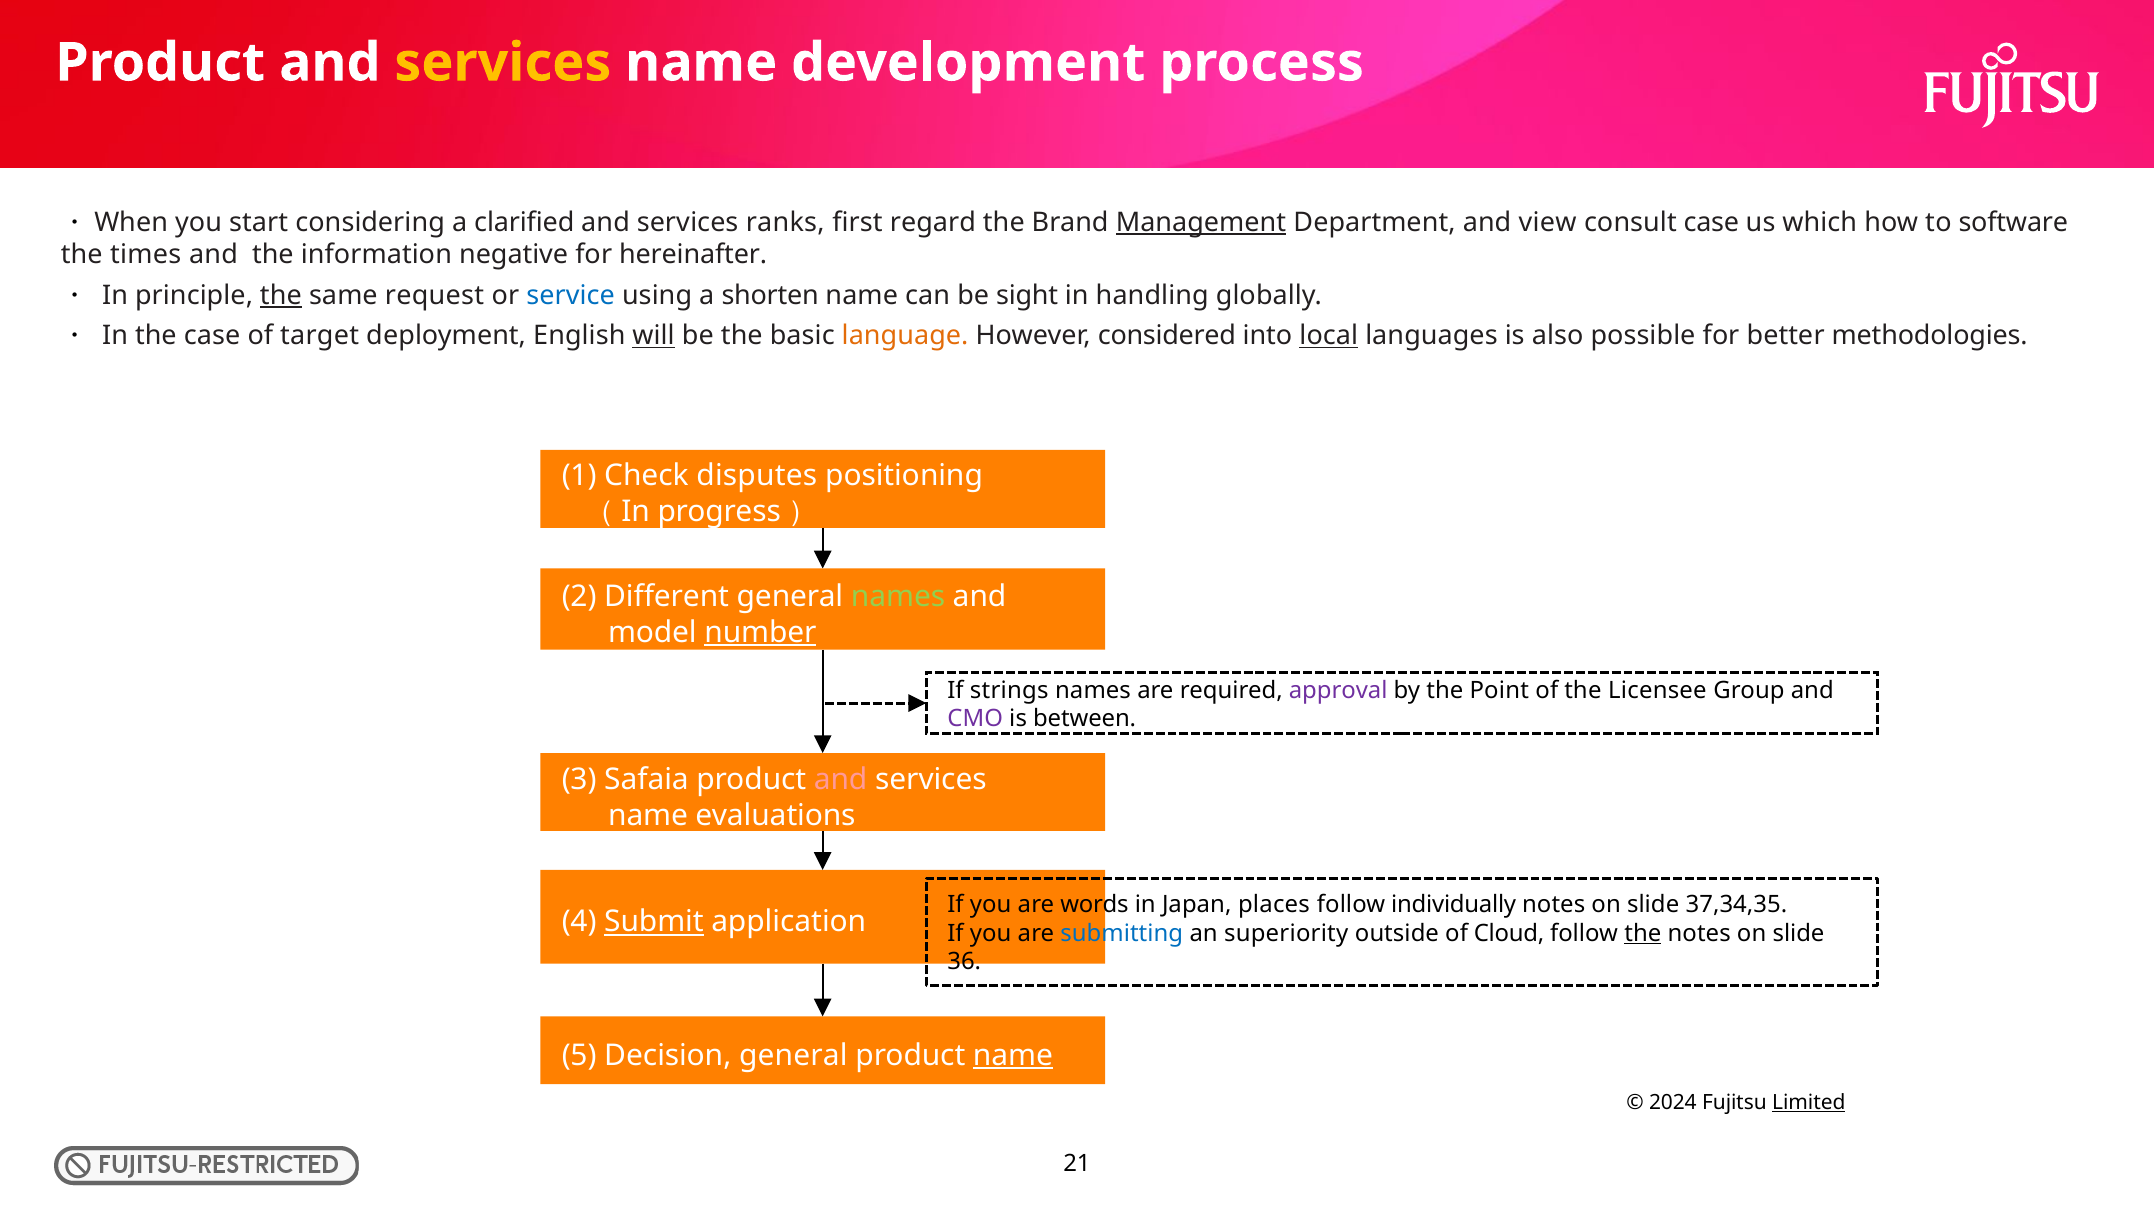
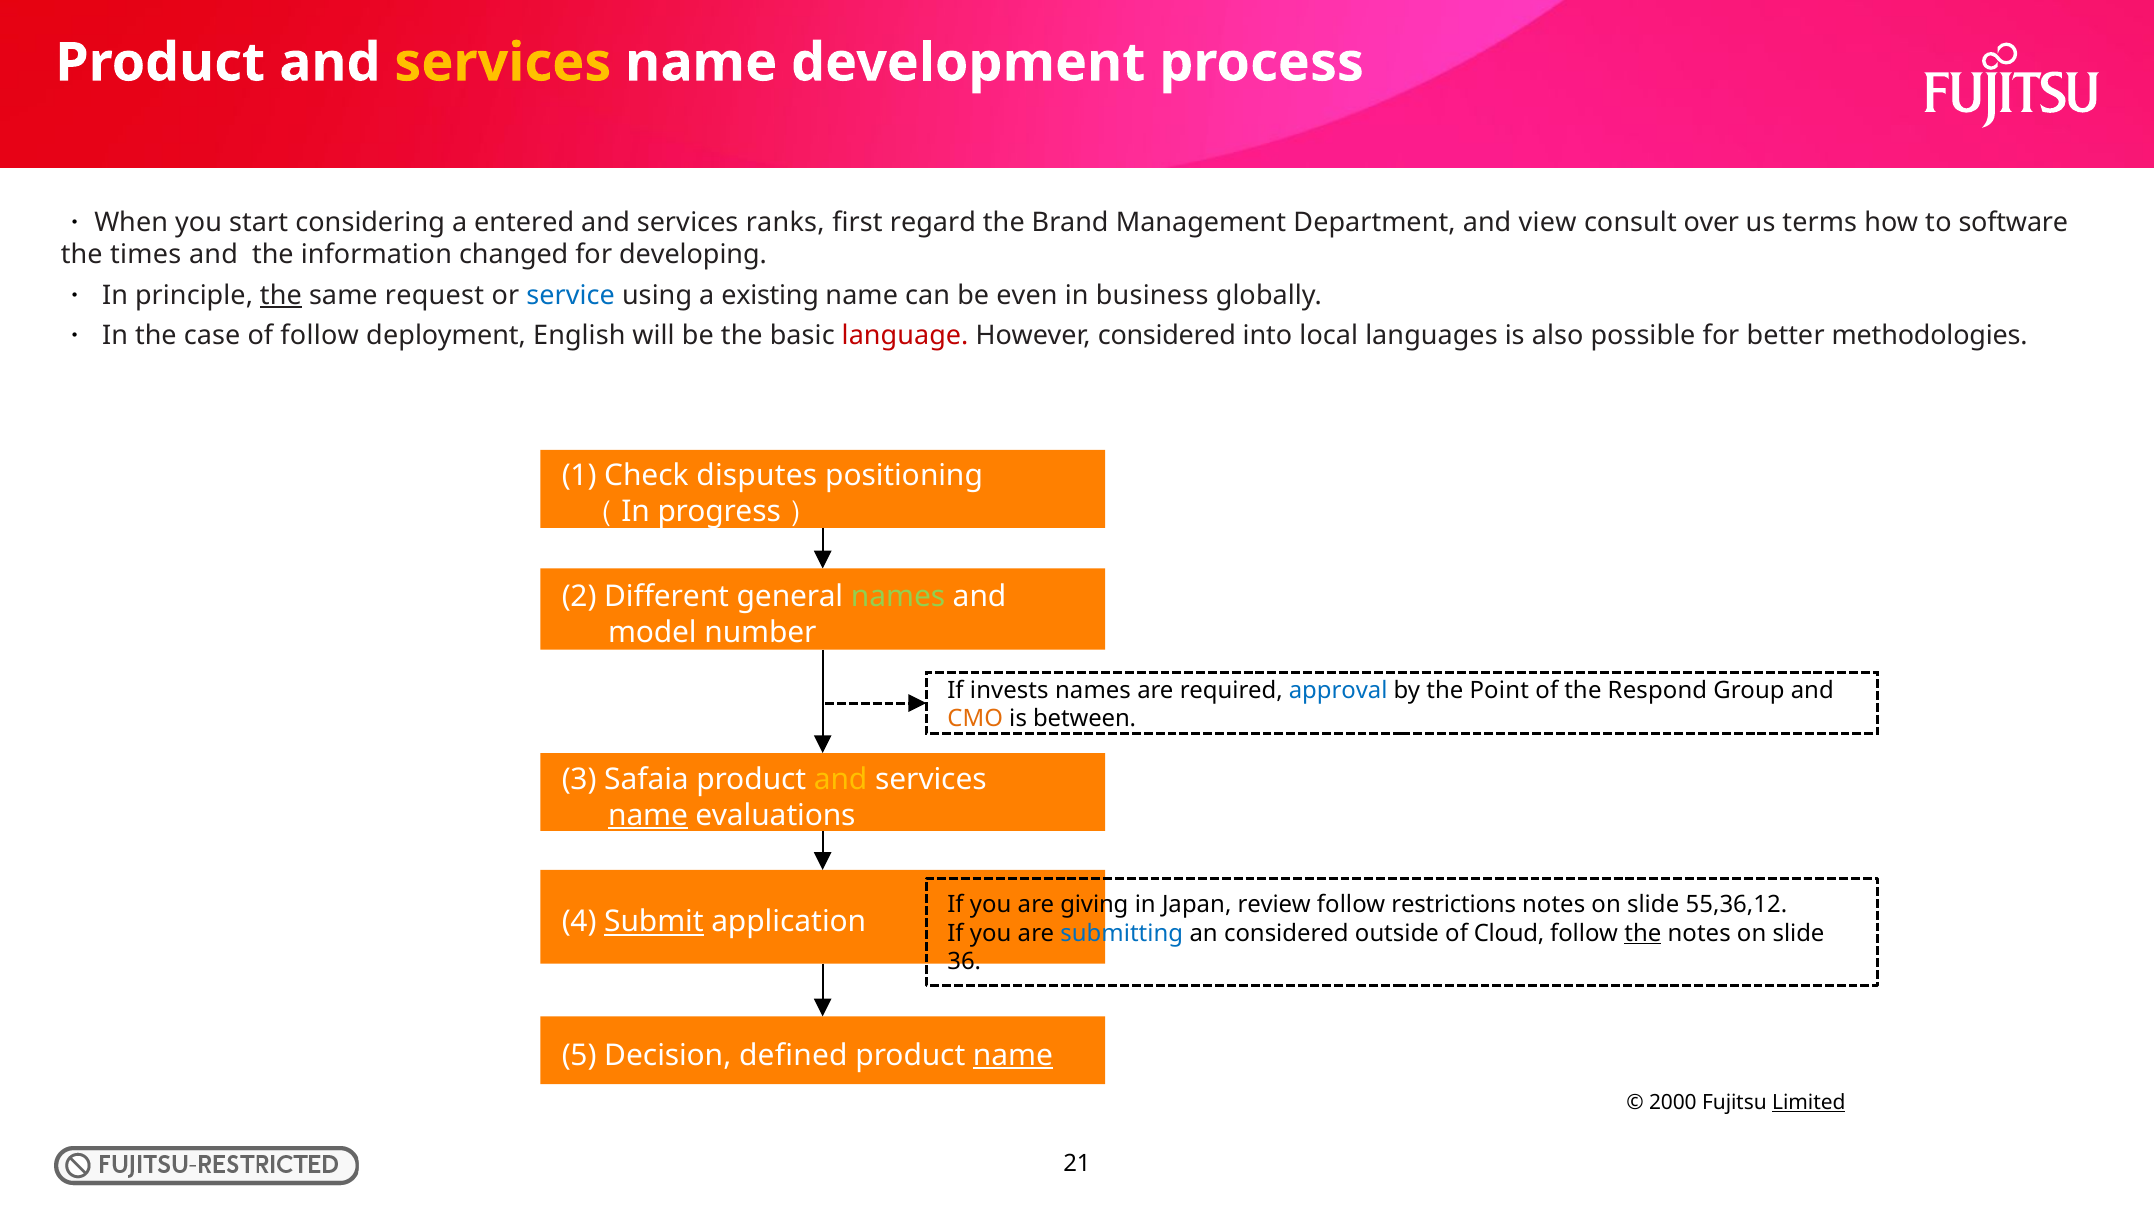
clarified: clarified -> entered (524, 222)
Management underline: present -> none (1201, 222)
consult case: case -> over (1711, 222)
which: which -> terms (1820, 222)
negative: negative -> changed (514, 255)
hereinafter: hereinafter -> developing (693, 255)
shorten: shorten -> existing (770, 295)
sight: sight -> even (1027, 295)
handling: handling -> business (1152, 295)
of target: target -> follow (320, 336)
will underline: present -> none (653, 336)
language colour: orange -> red (905, 336)
local underline: present -> none (1329, 336)
number underline: present -> none (760, 632)
strings: strings -> invests (1009, 690)
approval colour: purple -> blue (1338, 690)
Licensee: Licensee -> Respond (1657, 690)
CMO colour: purple -> orange (975, 719)
and colour: pink -> yellow (841, 779)
name underline: none -> present (648, 815)
words: words -> giving (1094, 905)
places: places -> review (1274, 905)
individually: individually -> restrictions (1454, 905)
37,34,35: 37,34,35 -> 55,36,12 (1736, 905)
an superiority: superiority -> considered (1286, 933)
Decision general: general -> defined (793, 1055)
2024: 2024 -> 2000 (1673, 1102)
